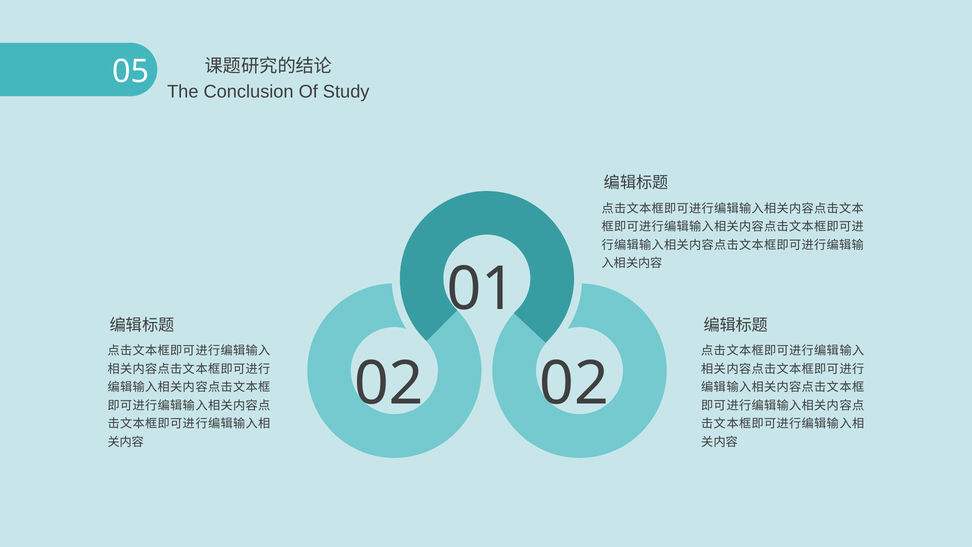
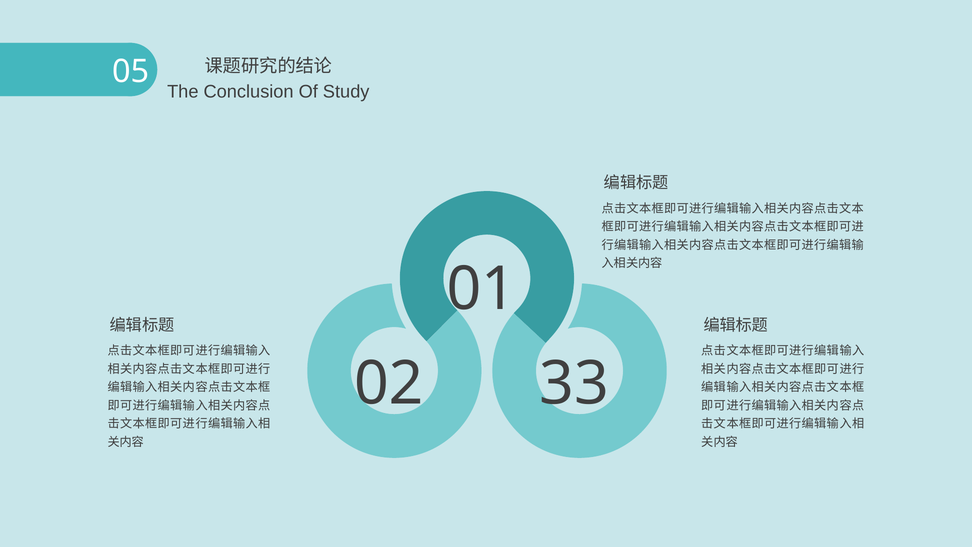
02 02: 02 -> 33 (574, 383)
